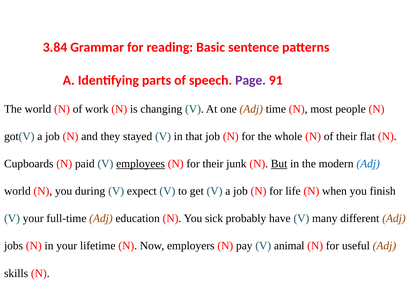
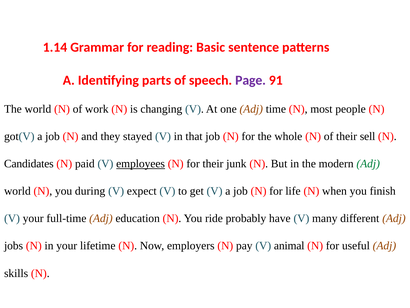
3.84: 3.84 -> 1.14 (55, 47)
flat: flat -> sell (368, 136)
Cupboards: Cupboards -> Candidates (29, 163)
But underline: present -> none (279, 163)
Adj colour: blue -> green (368, 163)
sick: sick -> ride (214, 218)
